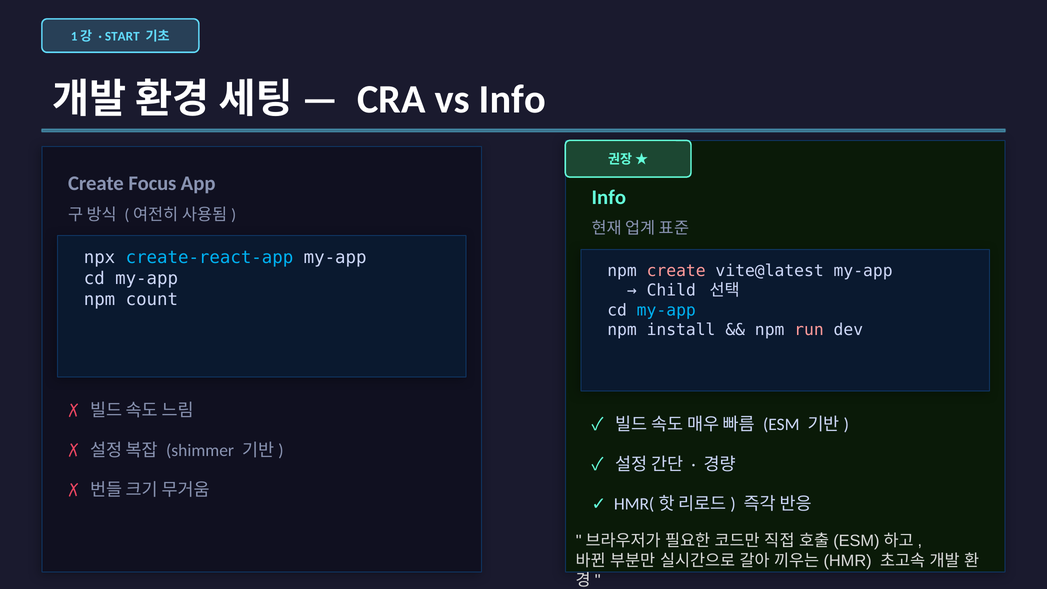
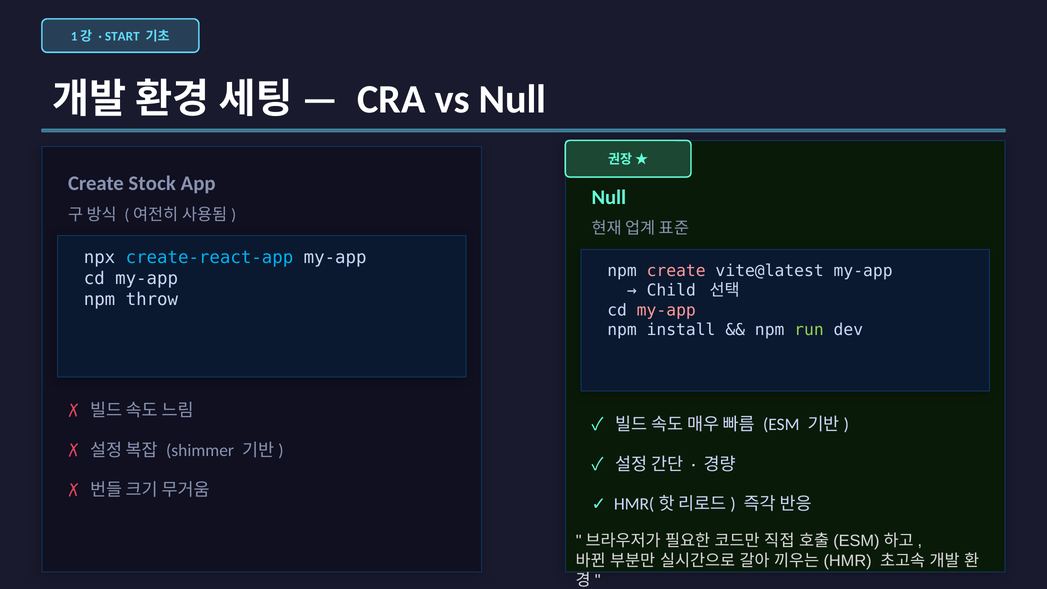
vs Info: Info -> Null (512, 100)
Focus: Focus -> Stock (152, 184)
Info: Info -> Null (609, 197)
count: count -> throw (152, 300)
my-app colour: light blue -> pink (666, 310)
run colour: pink -> light green (809, 330)
